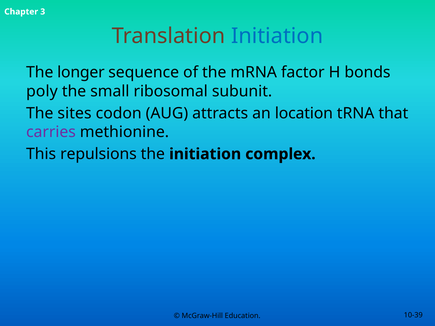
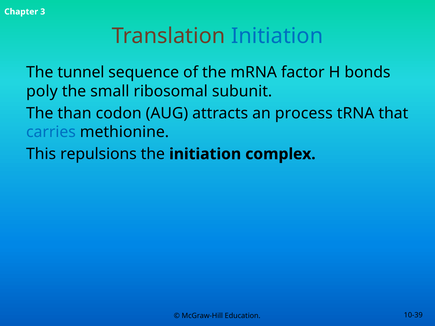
longer: longer -> tunnel (81, 73)
sites: sites -> than (75, 113)
location: location -> process (304, 113)
carries colour: purple -> blue (51, 132)
